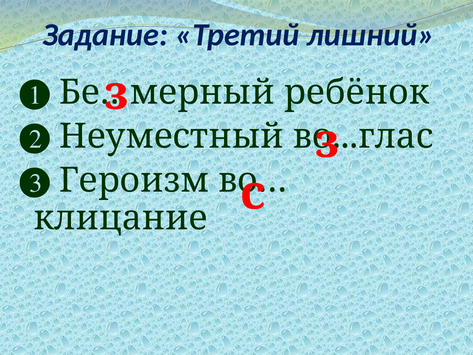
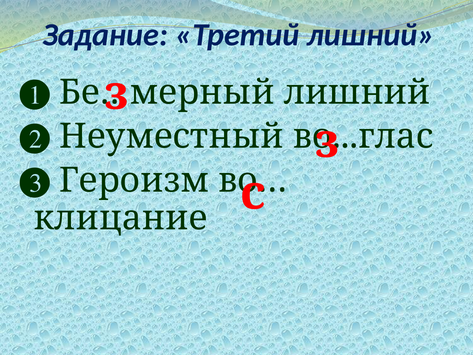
ребёнок: ребёнок -> лишний (357, 92)
